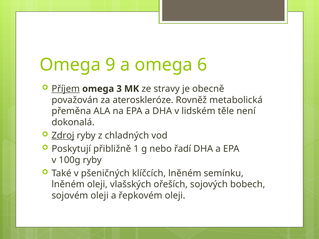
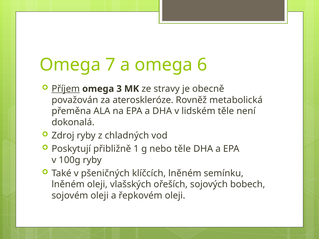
9: 9 -> 7 (110, 65)
Zdroj underline: present -> none (63, 136)
nebo řadí: řadí -> těle (183, 149)
